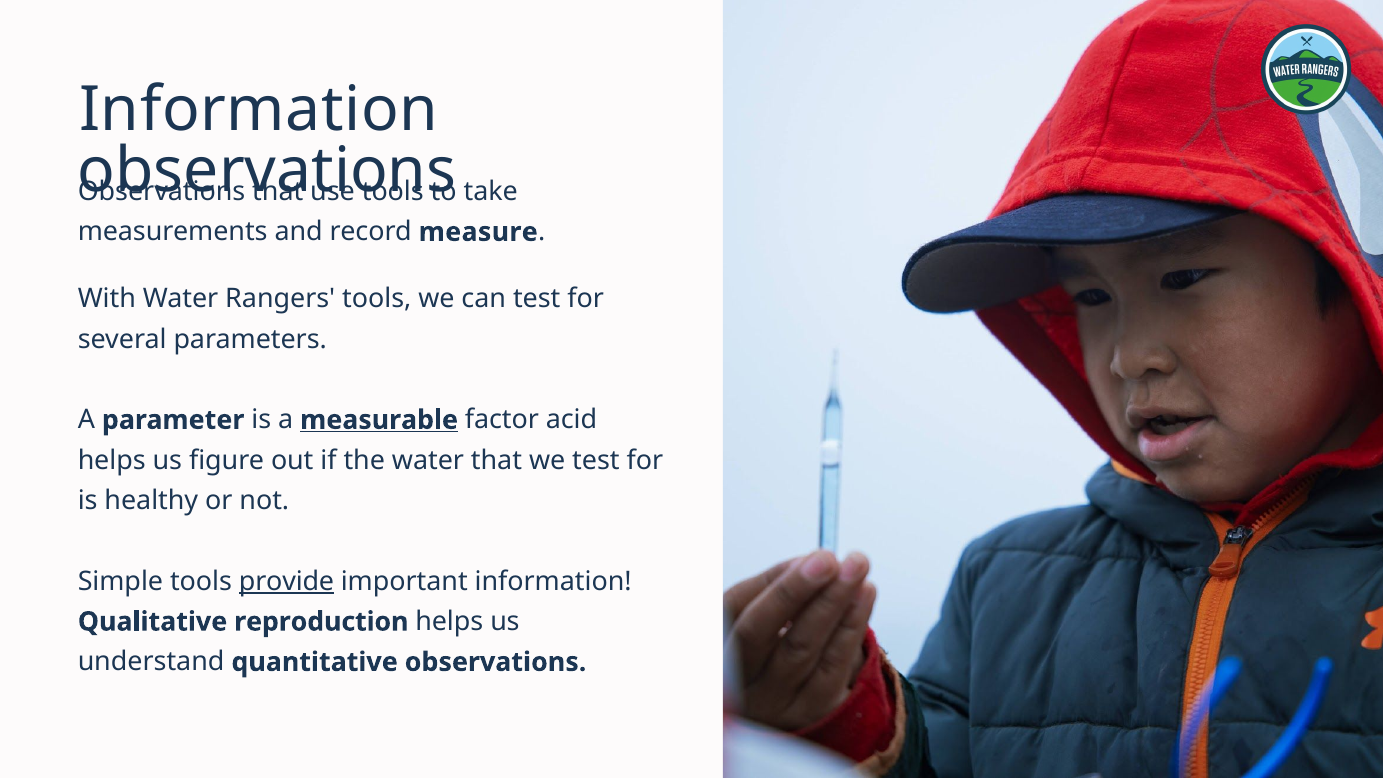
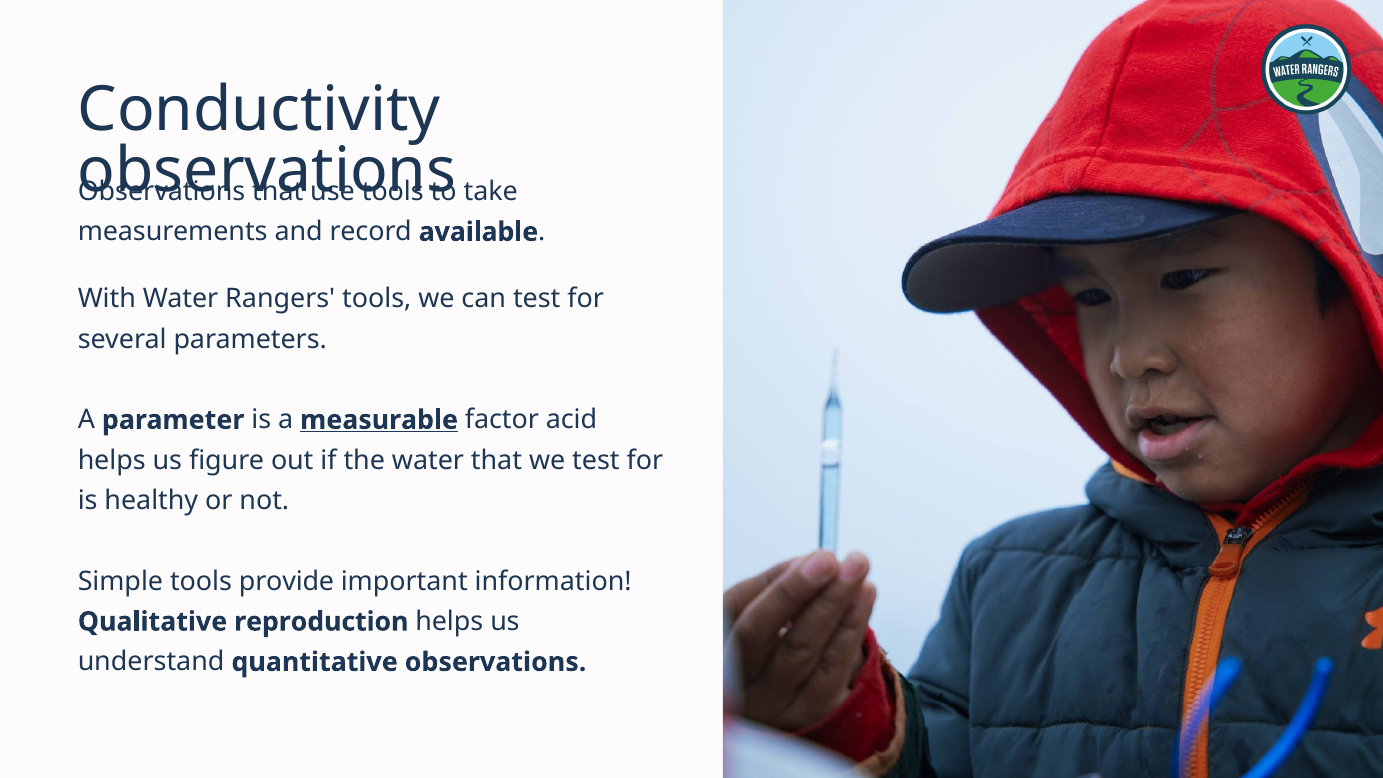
Information: Information -> Conductivity (259, 110)
measure: measure -> available (478, 232)
provide underline: present -> none (286, 581)
